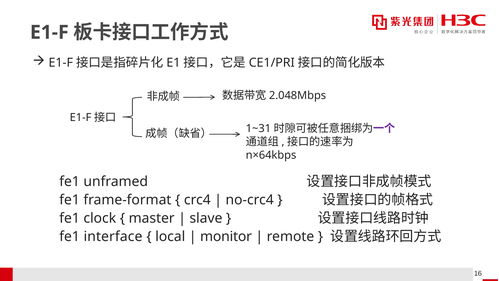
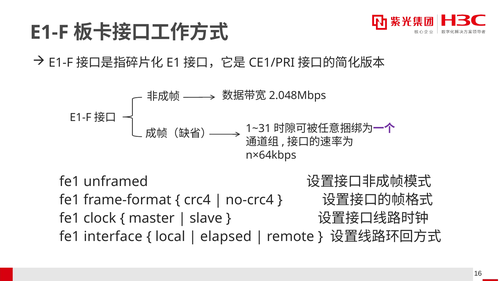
monitor: monitor -> elapsed (226, 236)
